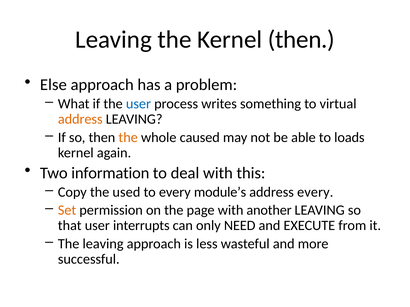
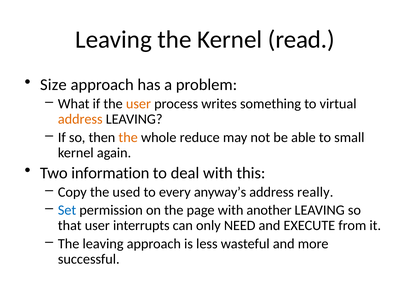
Kernel then: then -> read (301, 40)
Else: Else -> Size (53, 85)
user colour: blue -> orange (138, 104)
caused: caused -> reduce (200, 138)
loads: loads -> small (349, 138)
module’s: module’s -> anyway’s (220, 192)
address every: every -> really (315, 192)
Set colour: orange -> blue (67, 211)
